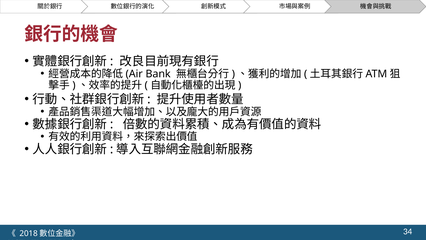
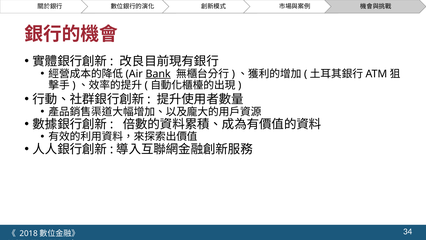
Bank underline: none -> present (158, 74)
